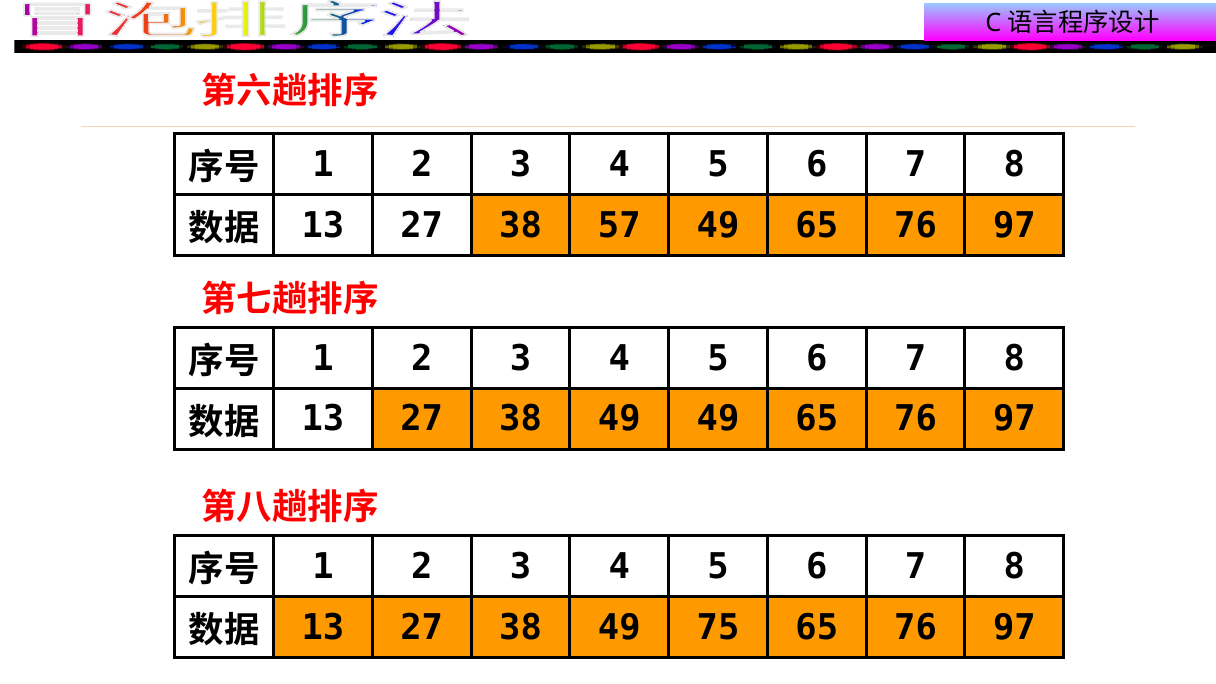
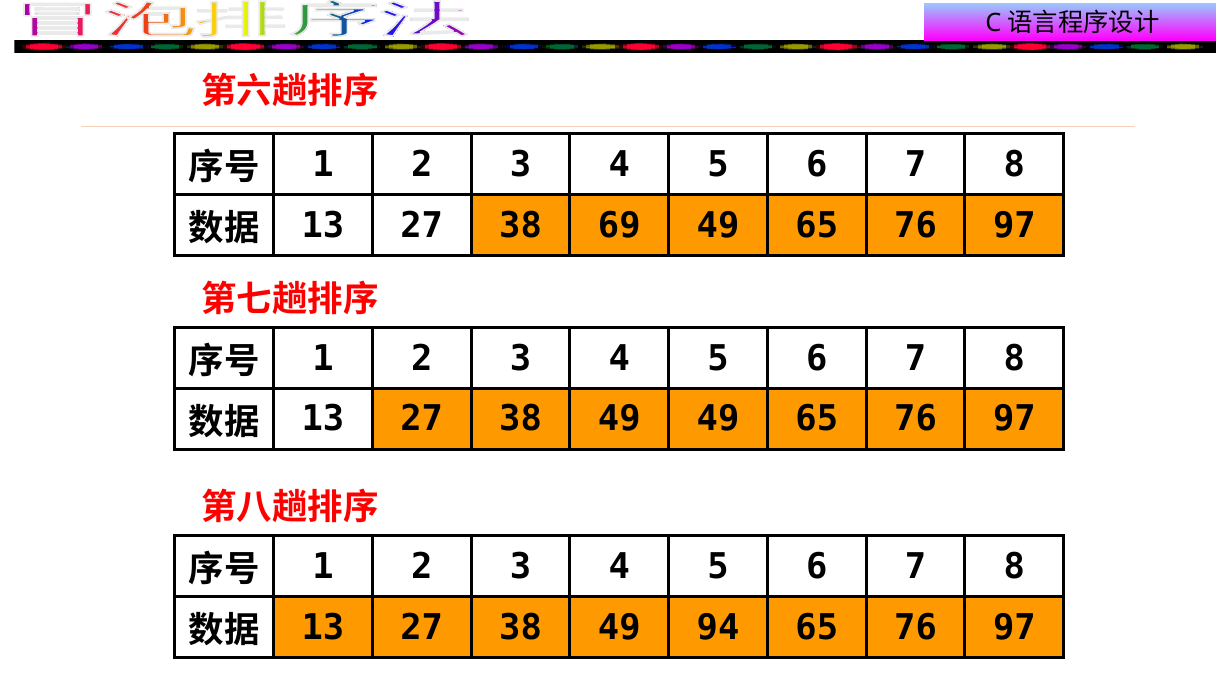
57: 57 -> 69 (619, 225)
75: 75 -> 94 (718, 628)
